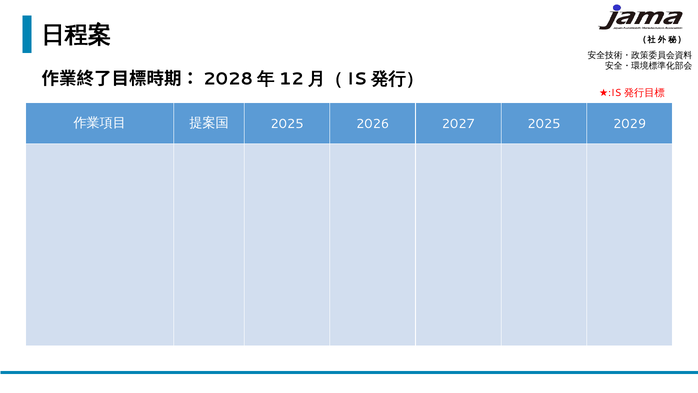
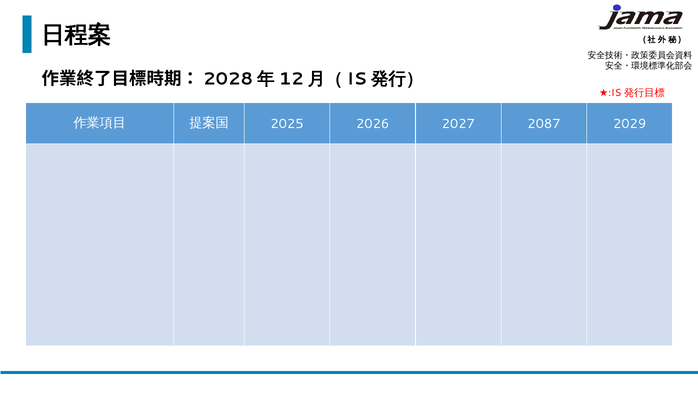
2027 2025: 2025 -> 2087 (544, 124)
